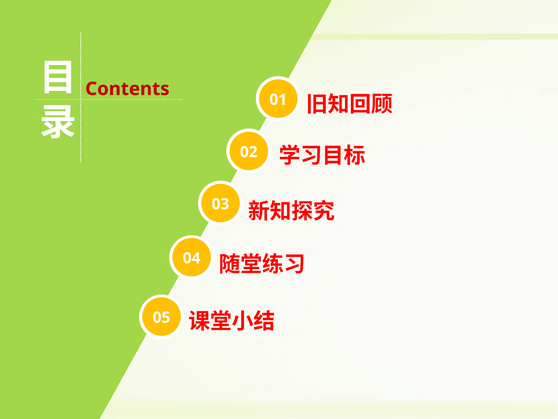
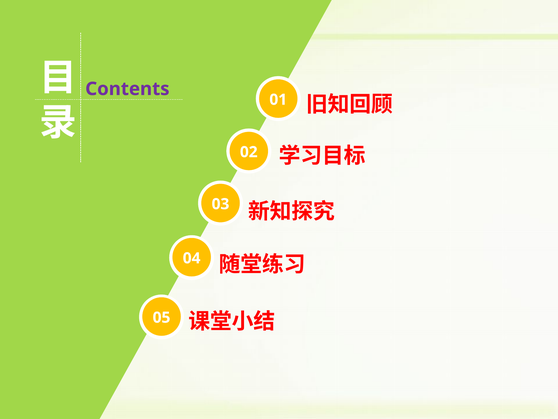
Contents colour: red -> purple (127, 89)
